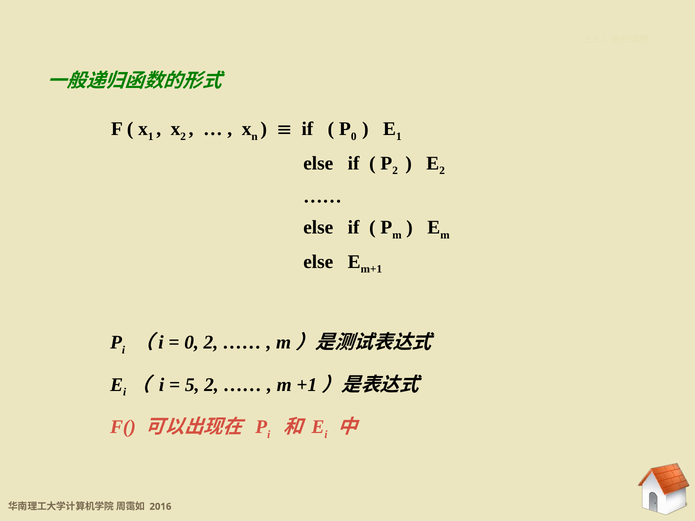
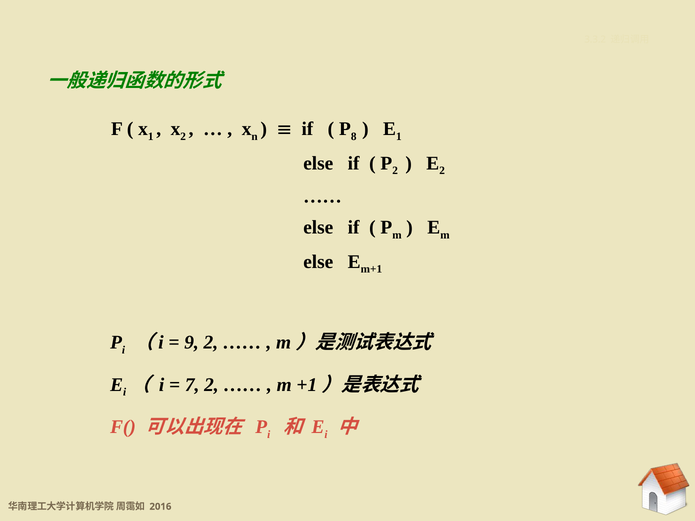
0: 0 -> 8 (354, 137)
0: 0 -> 9 (192, 343)
5: 5 -> 7 (192, 385)
